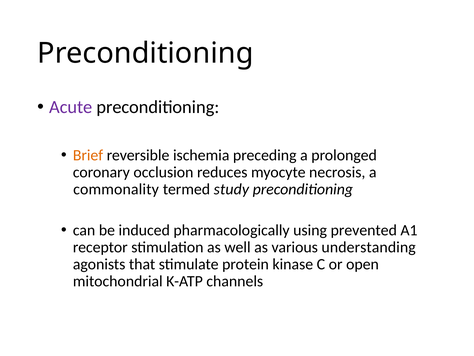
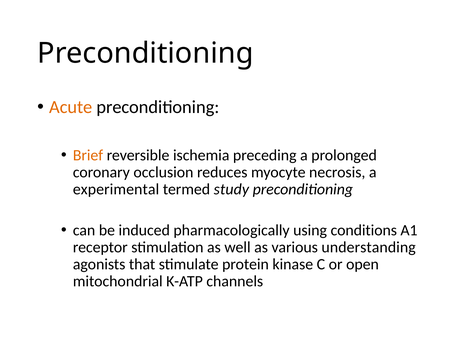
Acute colour: purple -> orange (71, 107)
commonality: commonality -> experimental (116, 189)
prevented: prevented -> conditions (364, 230)
